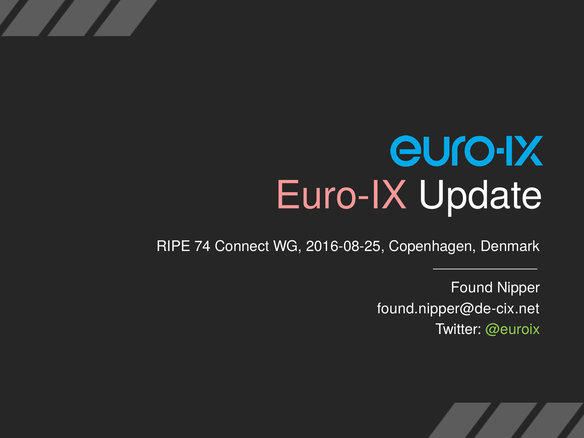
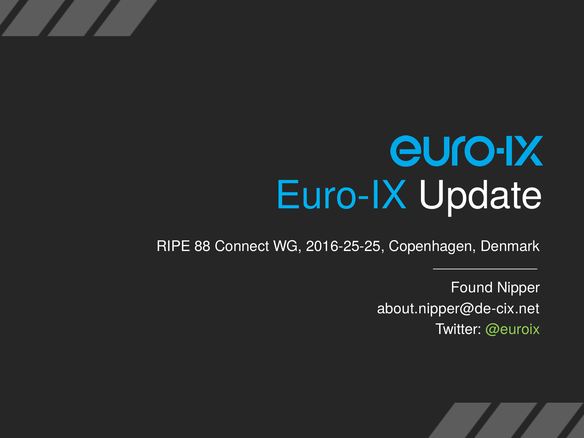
Euro-IX colour: pink -> light blue (341, 196)
74: 74 -> 88 (203, 246)
2016-08-25: 2016-08-25 -> 2016-25-25 (345, 246)
found.nipper@de-cix.net: found.nipper@de-cix.net -> about.nipper@de-cix.net (458, 309)
